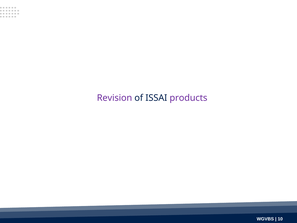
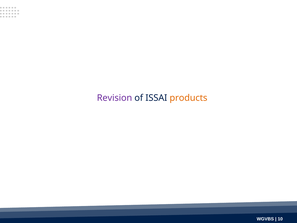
products colour: purple -> orange (188, 98)
